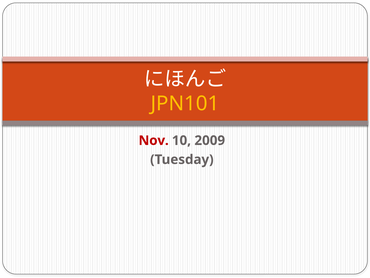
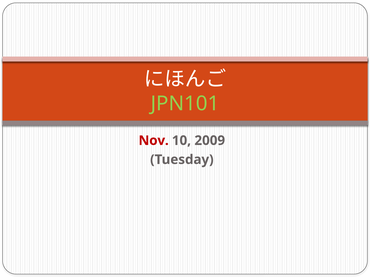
JPN101 colour: yellow -> light green (185, 103)
